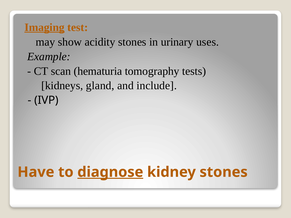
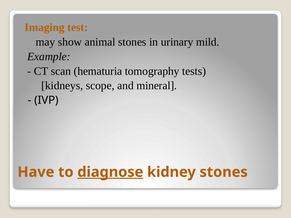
Imaging underline: present -> none (45, 27)
acidity: acidity -> animal (100, 42)
uses: uses -> mild (208, 42)
gland: gland -> scope (100, 86)
include: include -> mineral (157, 86)
